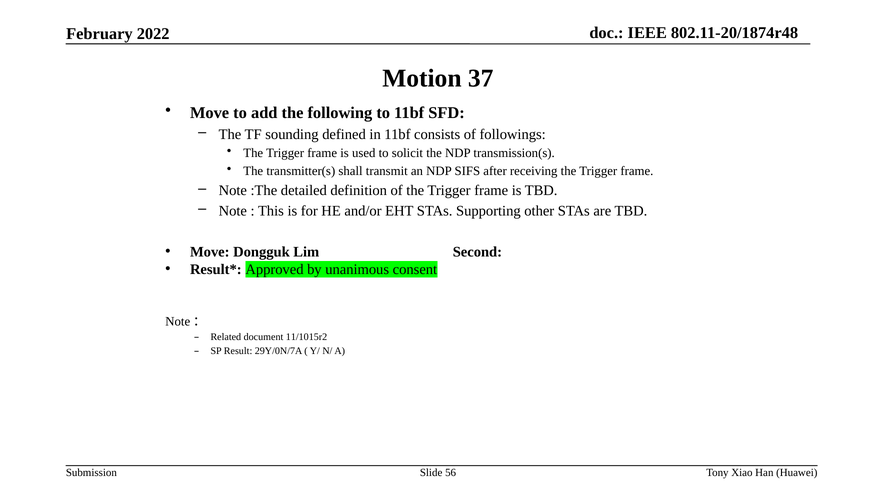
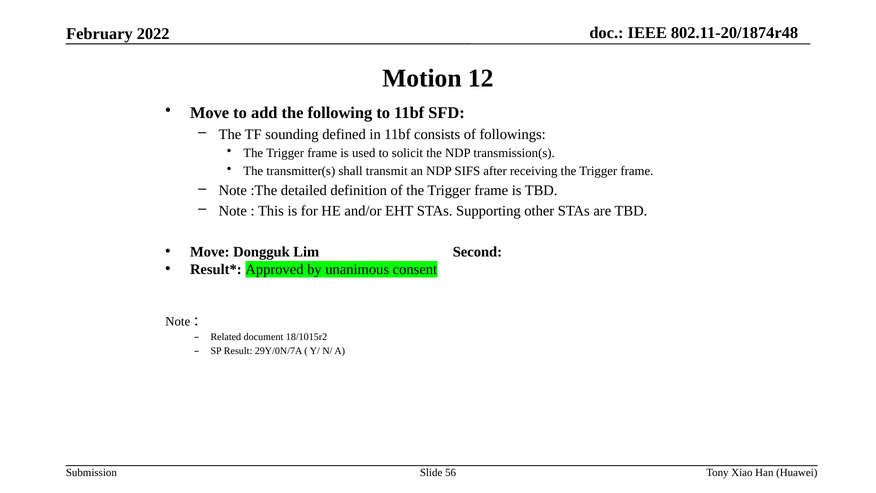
37: 37 -> 12 (481, 78)
11/1015r2: 11/1015r2 -> 18/1015r2 (307, 337)
